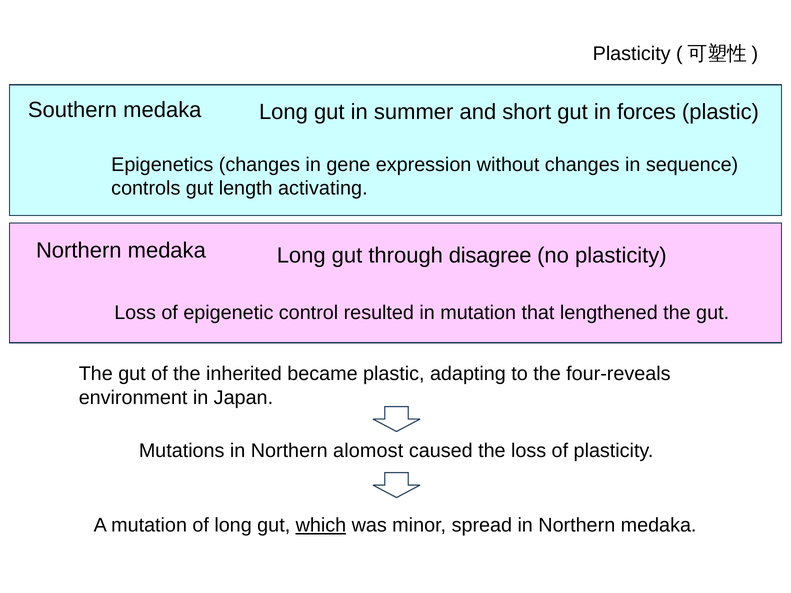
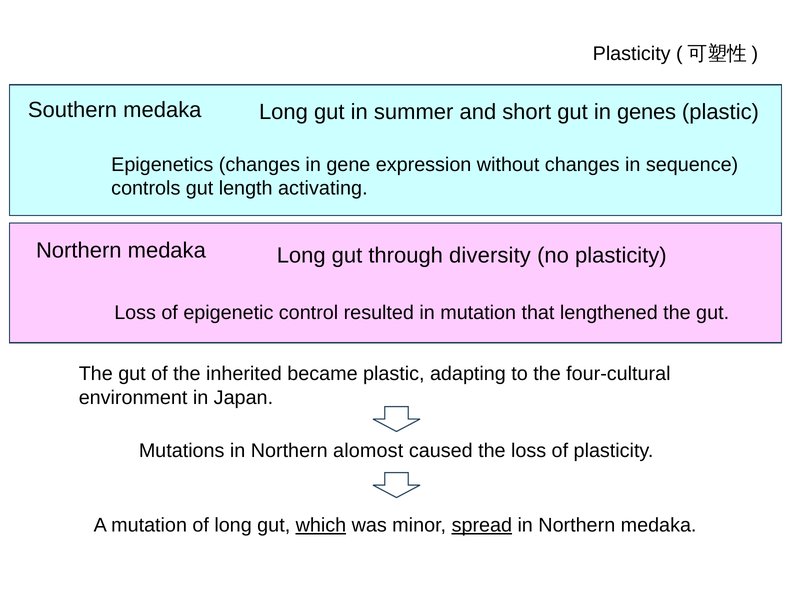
forces: forces -> genes (647, 112)
disagree: disagree -> diversity (490, 256)
four-reveals: four-reveals -> four-cultural (618, 374)
spread underline: none -> present (482, 526)
